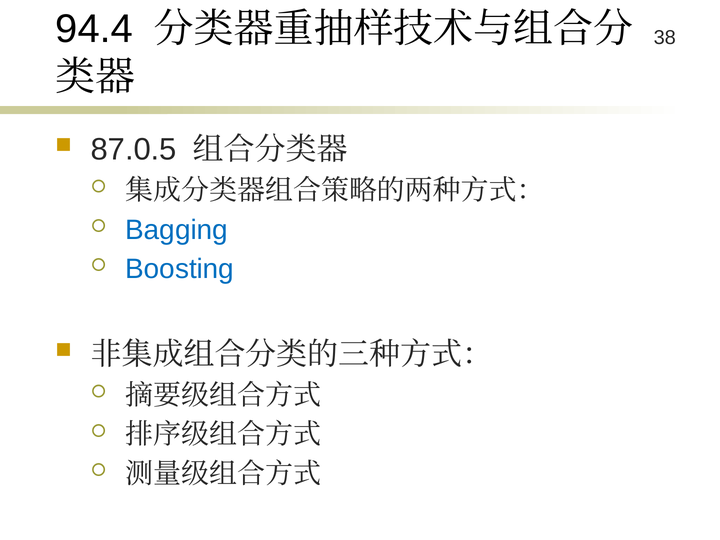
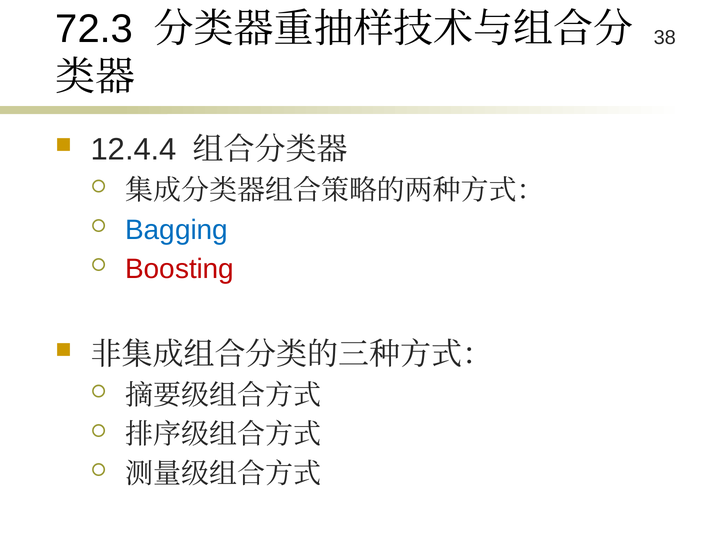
94.4: 94.4 -> 72.3 (94, 29)
87.0.5: 87.0.5 -> 12.4.4 (134, 150)
Boosting colour: blue -> red (180, 269)
